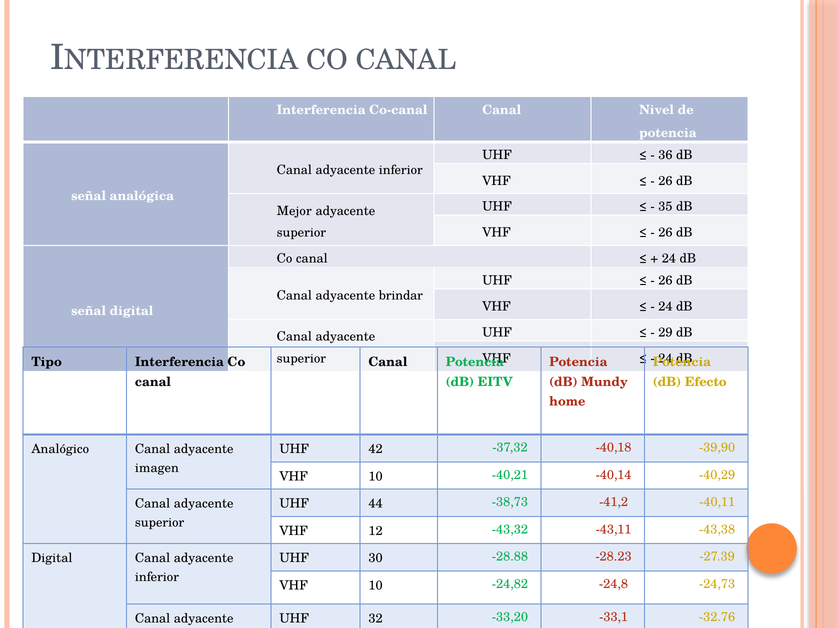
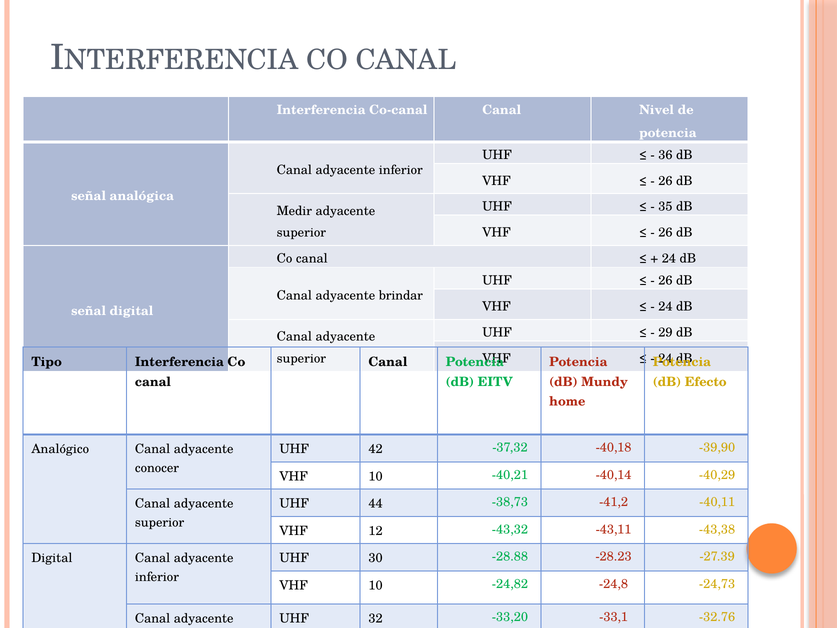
Mejor: Mejor -> Medir (294, 211)
imagen: imagen -> conocer (157, 468)
